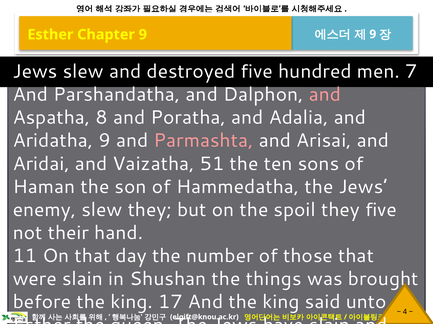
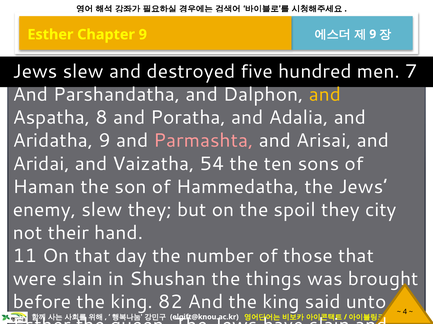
and colour: pink -> yellow (325, 95)
51: 51 -> 54 (212, 164)
they five: five -> city (381, 210)
17: 17 -> 82 (170, 303)
